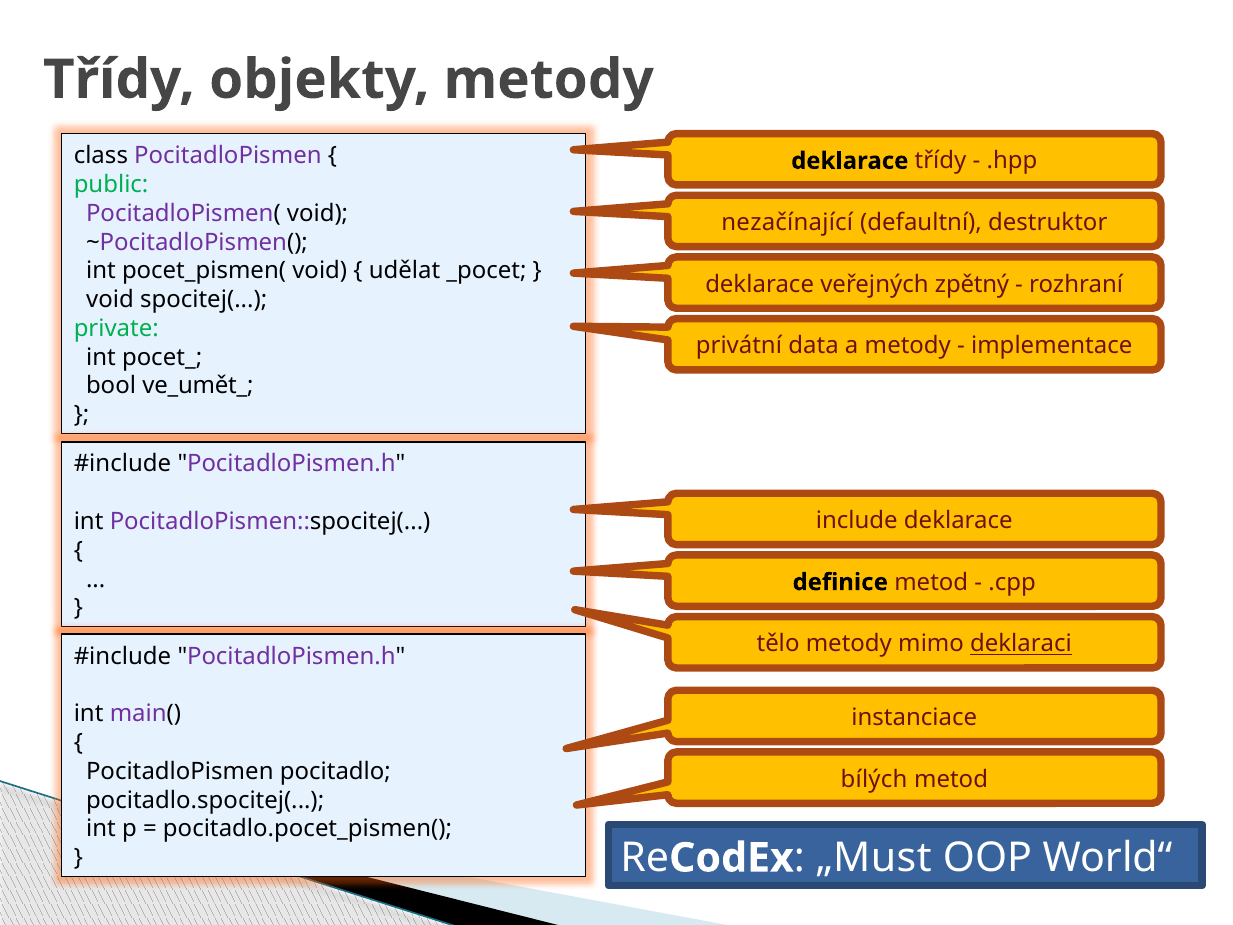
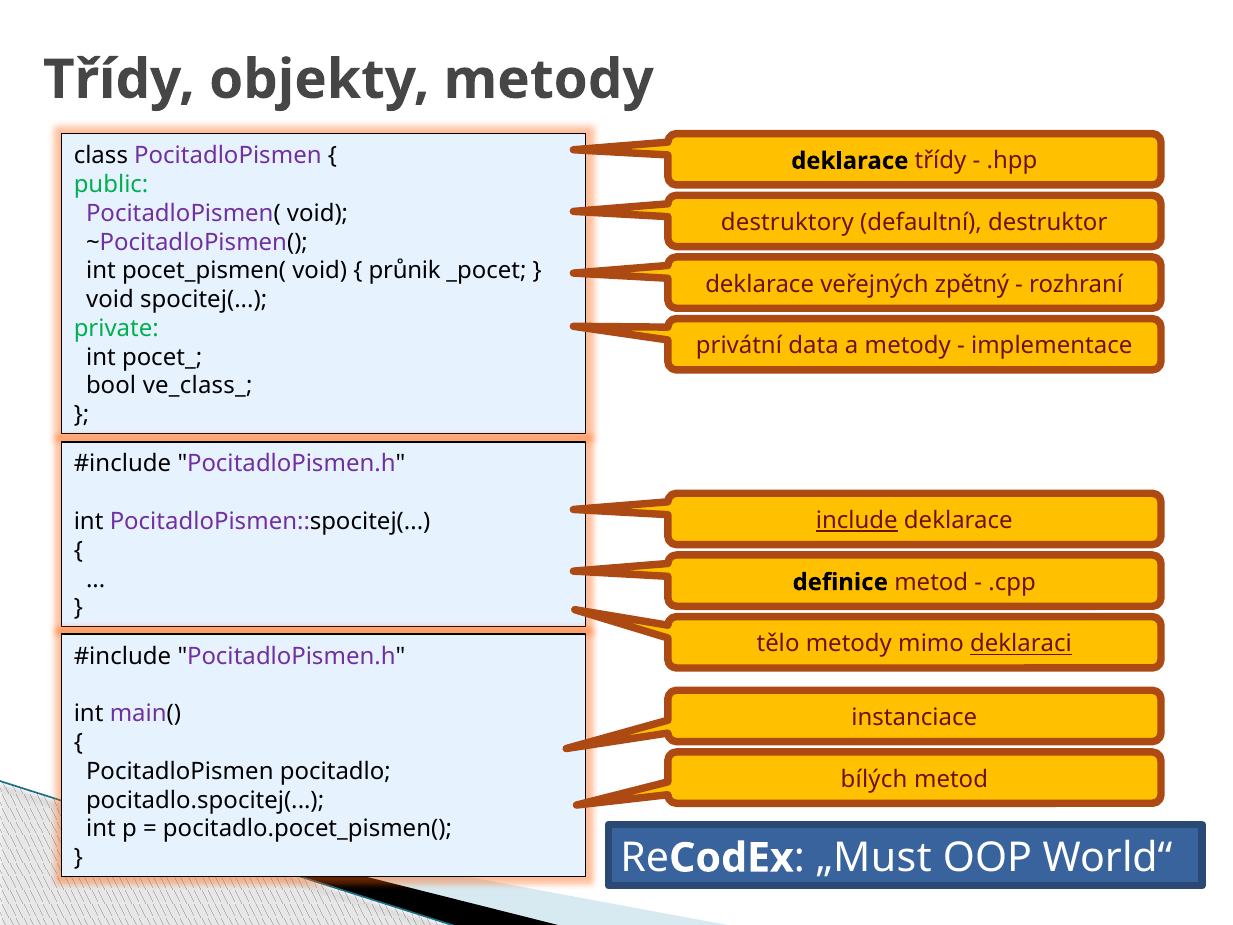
nezačínající: nezačínající -> destruktory (787, 223)
udělat: udělat -> průnik (405, 271)
ve_umět_: ve_umět_ -> ve_class_ (198, 386)
include underline: none -> present (857, 520)
